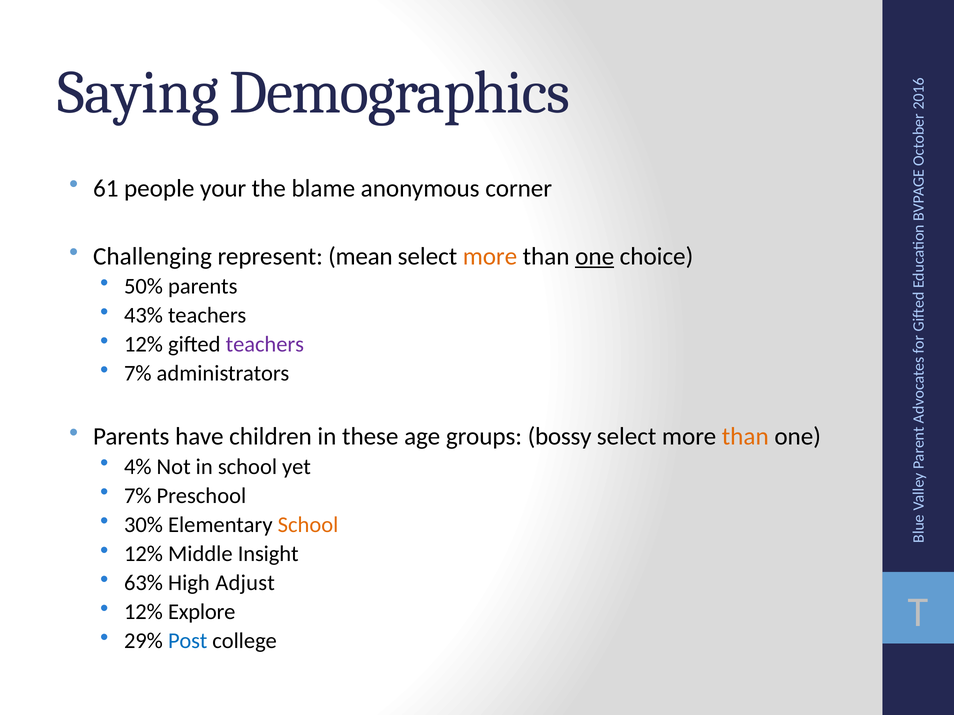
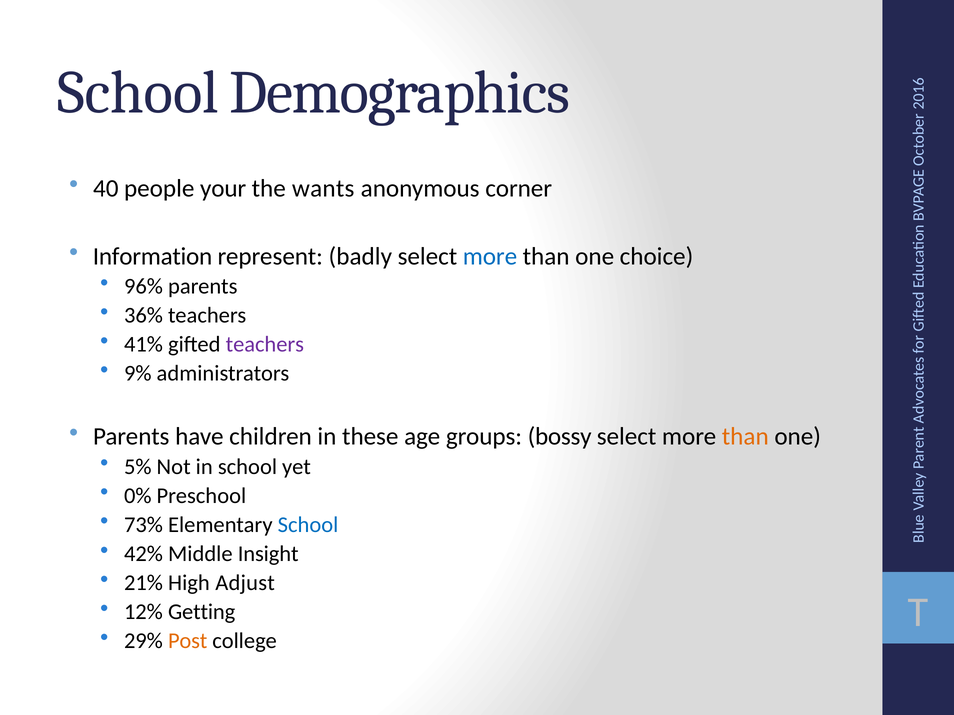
Saying: Saying -> School (138, 93)
61: 61 -> 40 (106, 189)
blame: blame -> wants (323, 189)
Challenging: Challenging -> Information (153, 256)
mean: mean -> badly (360, 256)
more colour: orange -> blue (490, 256)
one underline: present -> none (595, 256)
50%: 50% -> 96% (143, 287)
43%: 43% -> 36% (143, 316)
12%: 12% -> 41% (143, 345)
7%: 7% -> 9% (138, 374)
4%: 4% -> 5% (138, 467)
7%: 7% -> 0% (138, 496)
30%: 30% -> 73% (143, 525)
School colour: orange -> blue (308, 525)
12%: 12% -> 42% (143, 554)
63%: 63% -> 21% (143, 583)
Explore: Explore -> Getting (202, 612)
Post colour: blue -> orange (188, 641)
